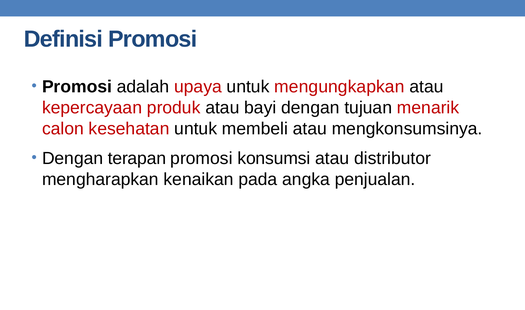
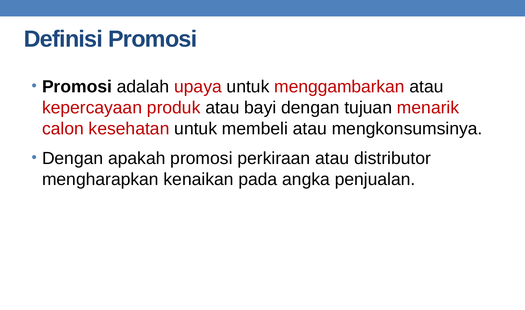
mengungkapkan: mengungkapkan -> menggambarkan (339, 87)
terapan: terapan -> apakah (137, 158)
konsumsi: konsumsi -> perkiraan (274, 158)
